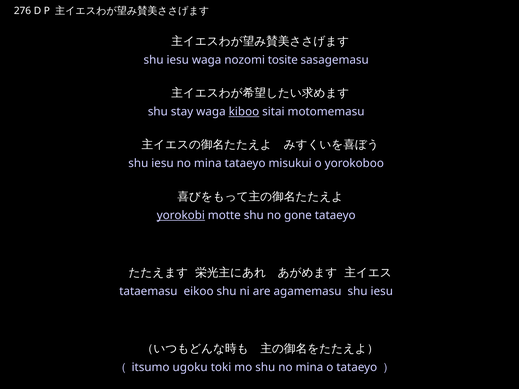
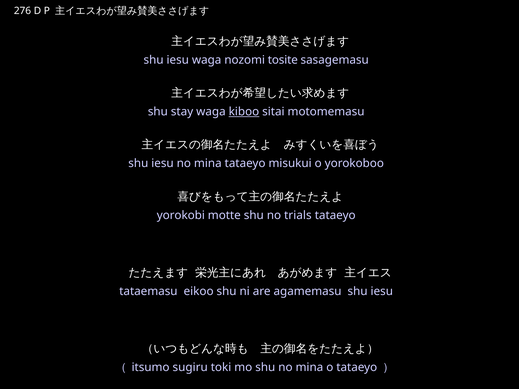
yorokobi underline: present -> none (181, 215)
gone: gone -> trials (298, 215)
ugoku: ugoku -> sugiru (190, 367)
